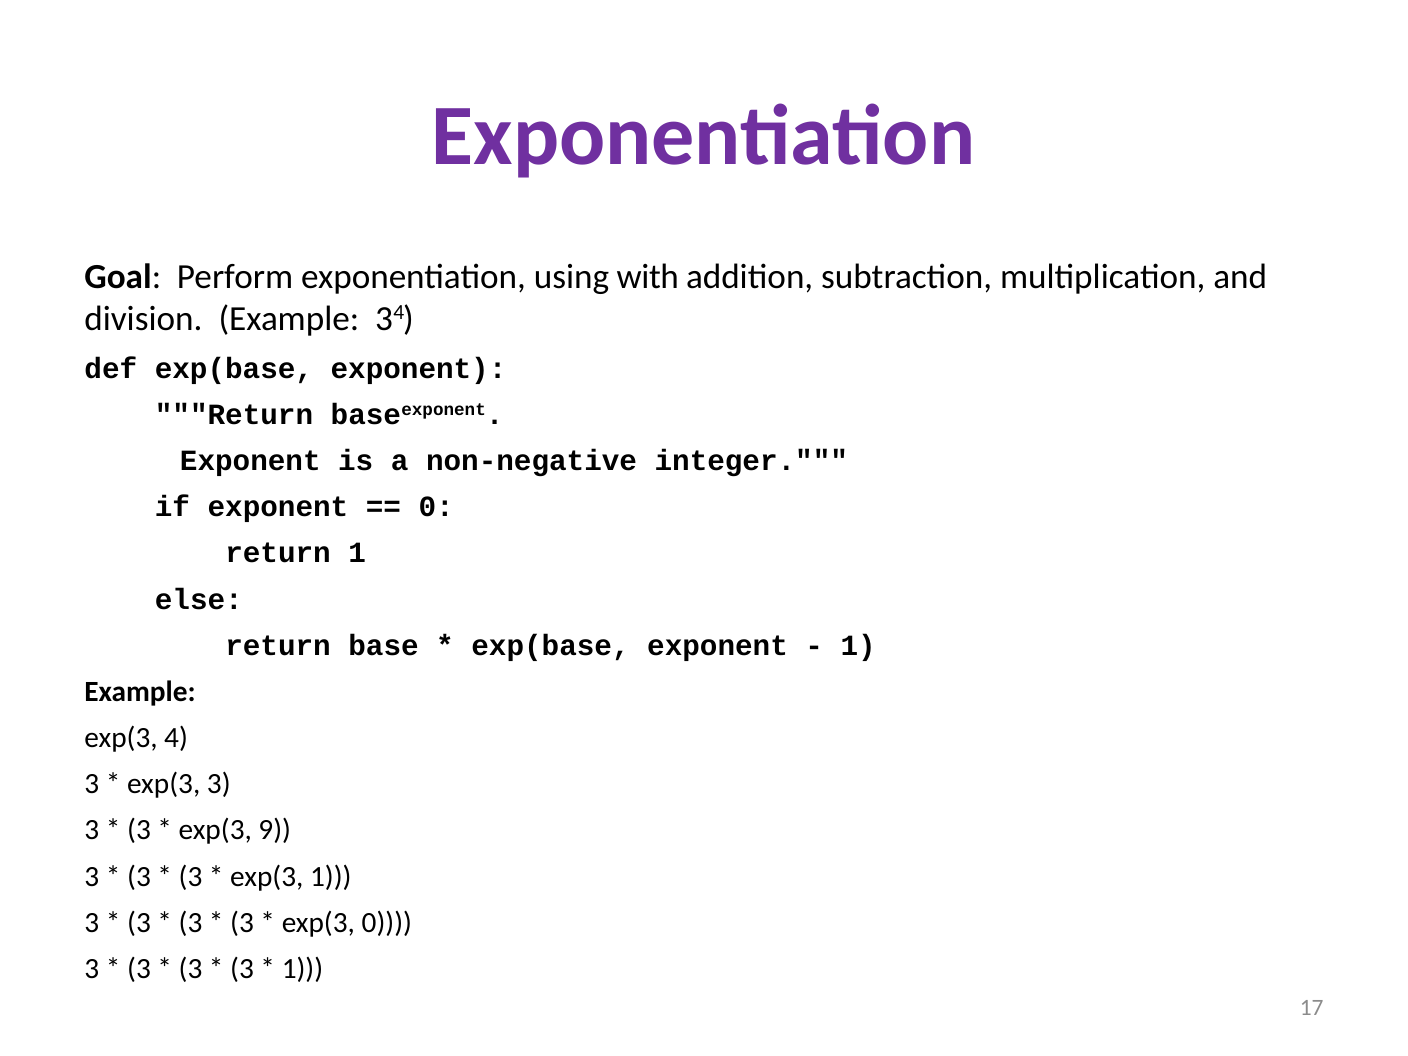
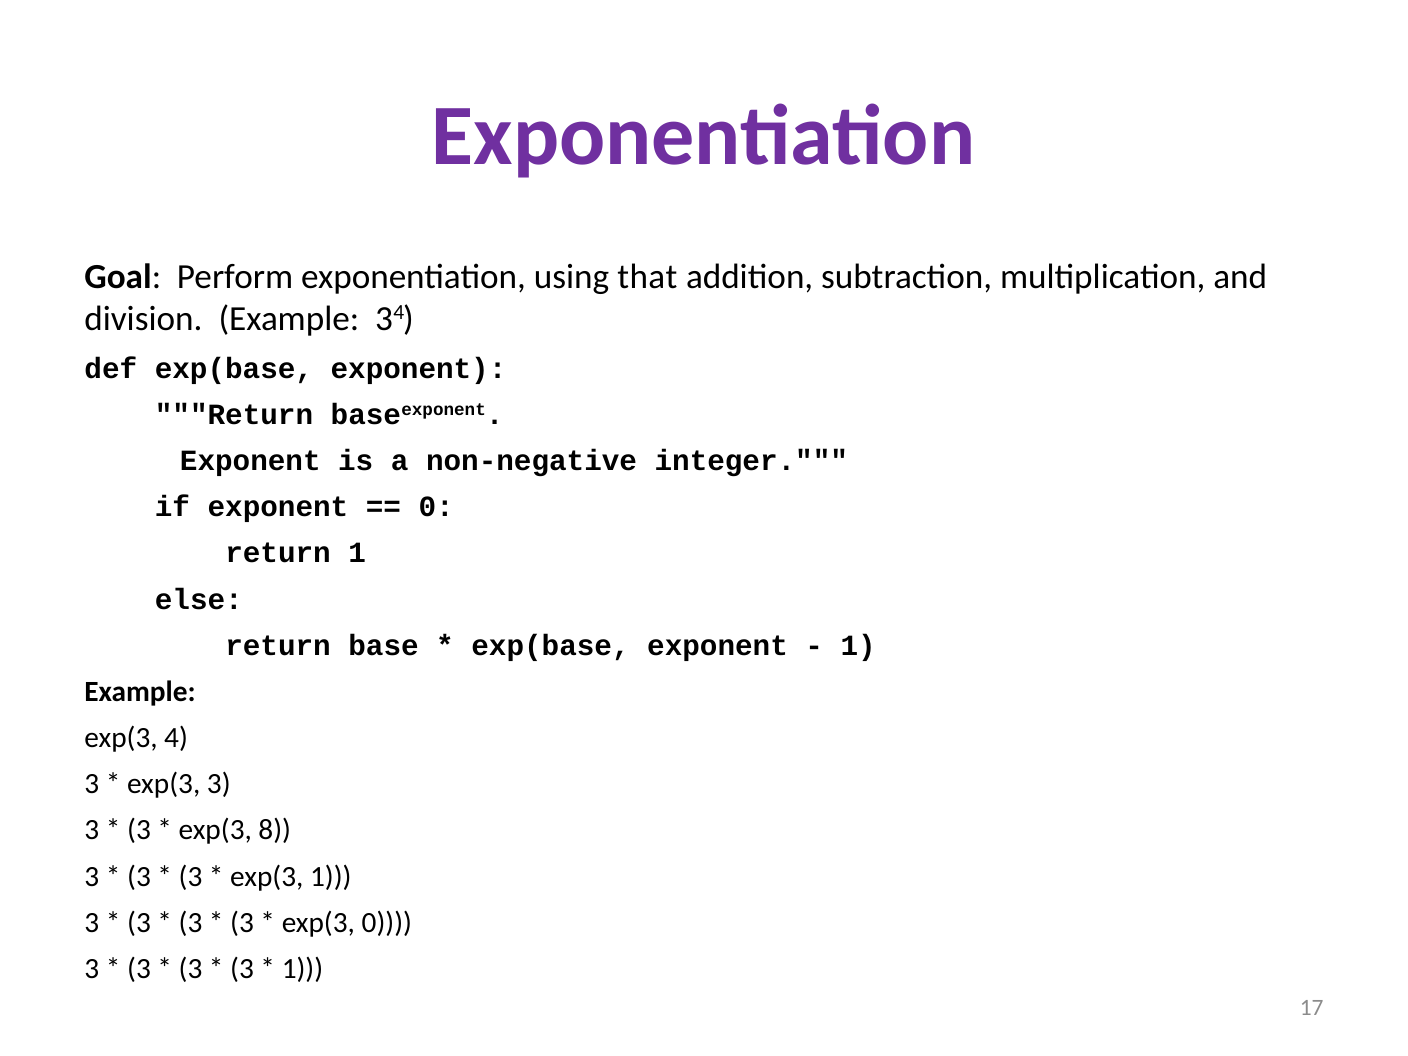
with: with -> that (647, 277)
9: 9 -> 8 (275, 830)
